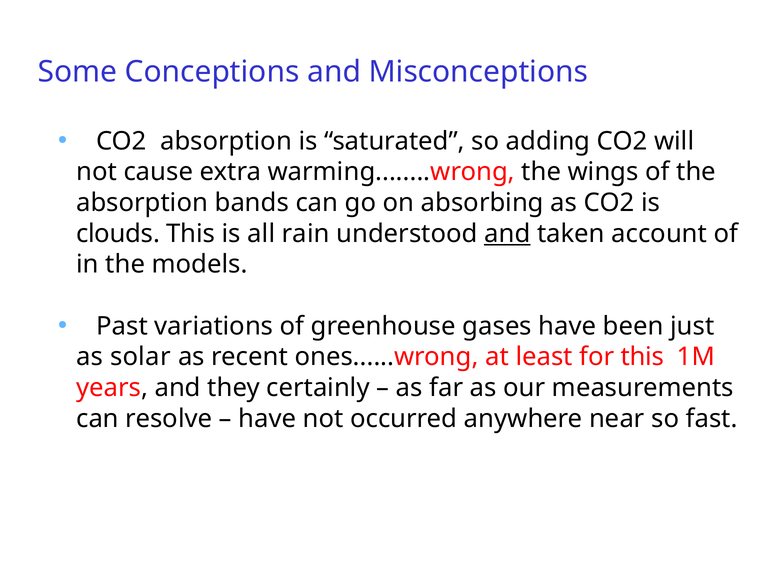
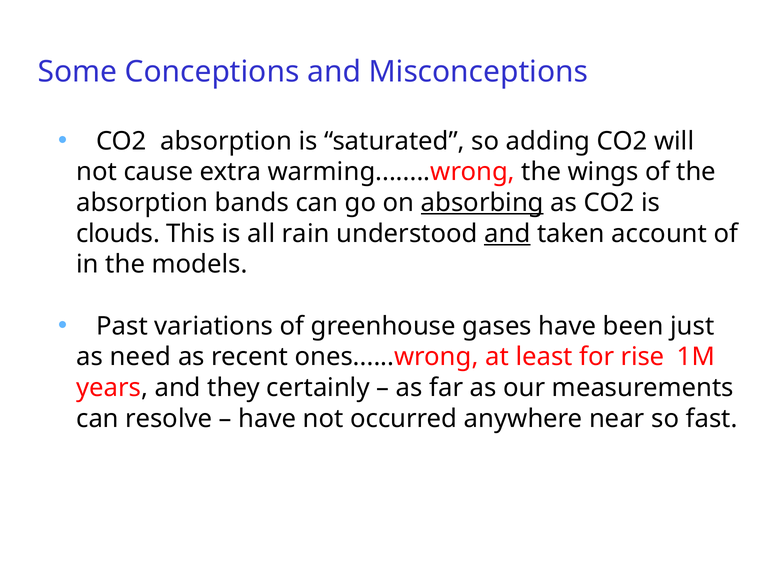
absorbing underline: none -> present (482, 203)
solar: solar -> need (140, 357)
for this: this -> rise (642, 357)
